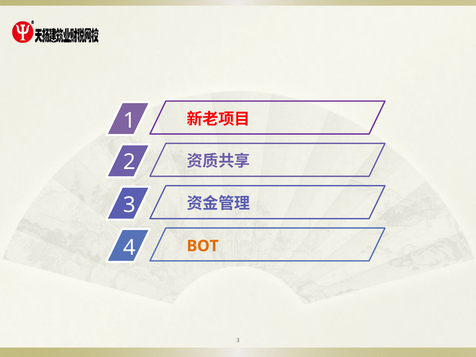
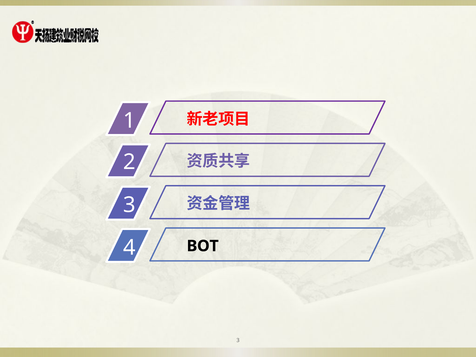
BOT colour: orange -> black (203, 246)
